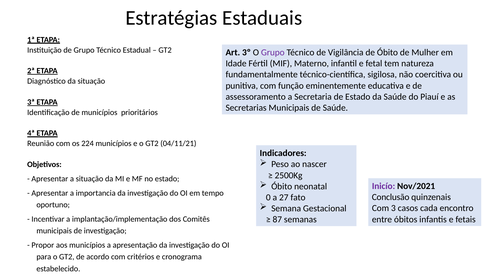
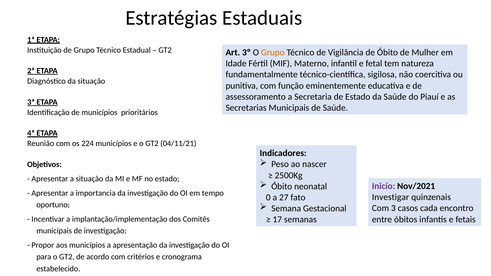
Grupo colour: purple -> orange (273, 53)
Conclusão: Conclusão -> Investigar (391, 197)
87: 87 -> 17 (277, 220)
